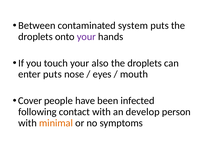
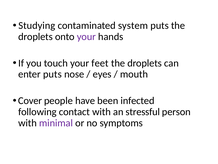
Between: Between -> Studying (37, 25)
also: also -> feet (100, 63)
develop: develop -> stressful (143, 111)
minimal colour: orange -> purple (56, 123)
